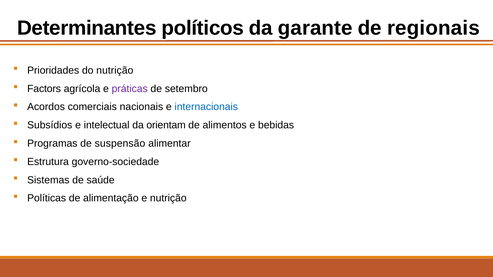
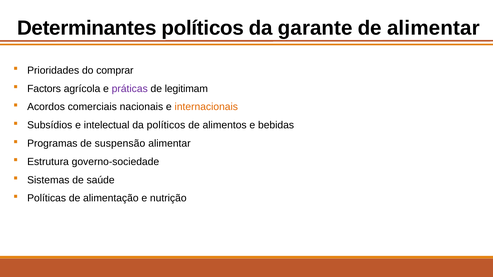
de regionais: regionais -> alimentar (433, 28)
do nutrição: nutrição -> comprar (115, 70)
setembro: setembro -> legitimam (186, 89)
internacionais colour: blue -> orange (206, 107)
da orientam: orientam -> políticos (166, 125)
